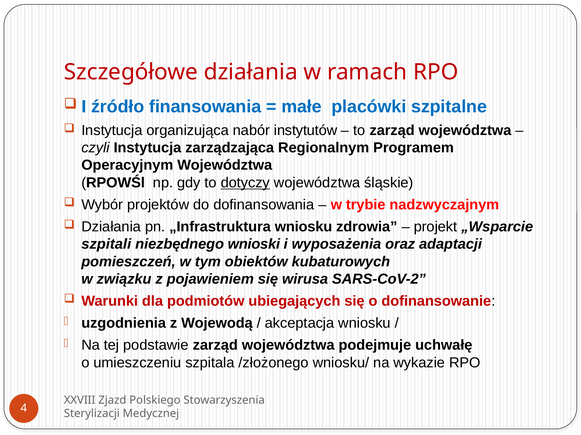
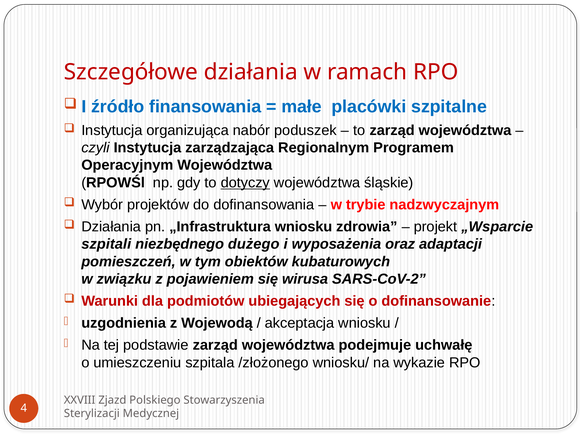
instytutów: instytutów -> poduszek (305, 131)
wnioski: wnioski -> dużego (254, 245)
